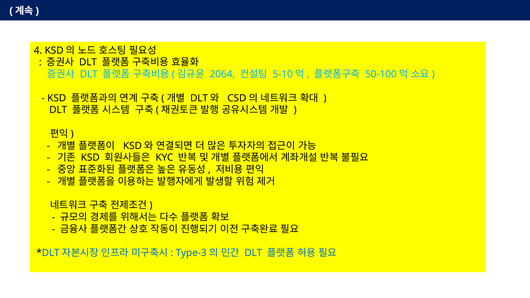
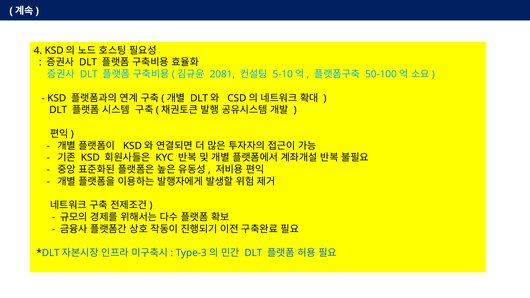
2064: 2064 -> 2081 (222, 74)
